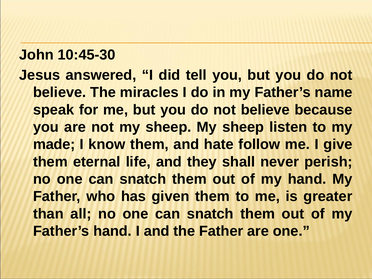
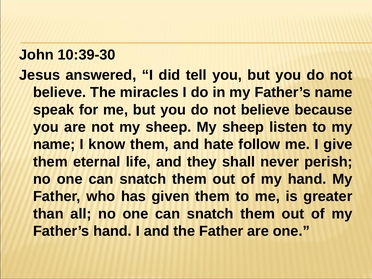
10:45-30: 10:45-30 -> 10:39-30 (87, 55)
made: made -> name (54, 144)
